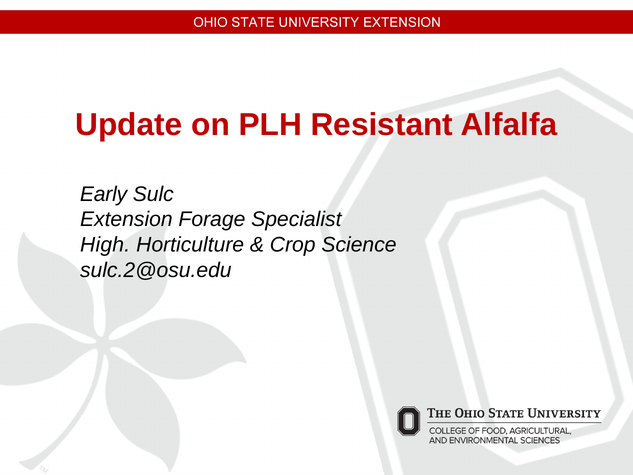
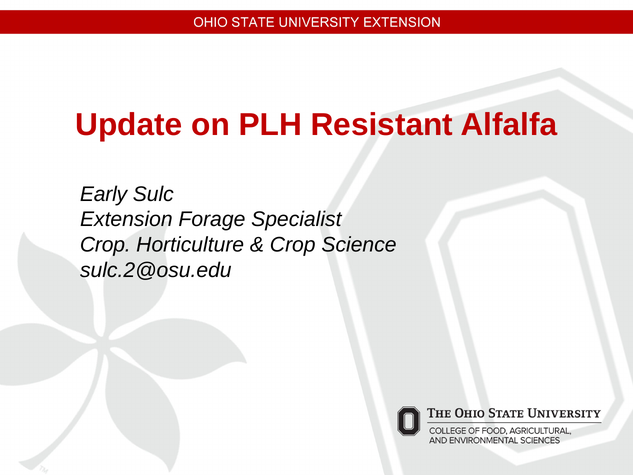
High: High -> Crop (105, 245)
